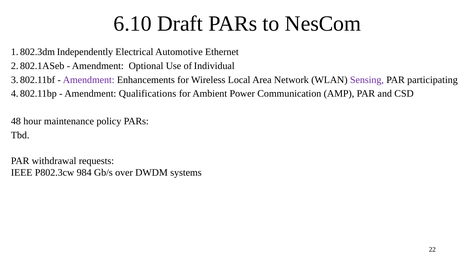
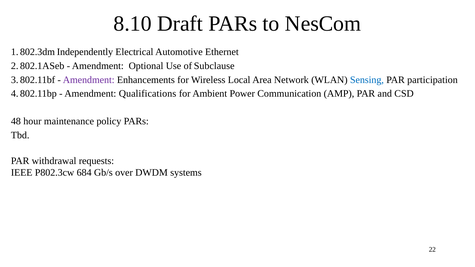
6.10: 6.10 -> 8.10 (133, 24)
Individual: Individual -> Subclause (214, 66)
Sensing colour: purple -> blue (367, 80)
participating: participating -> participation (432, 80)
984: 984 -> 684 (84, 173)
